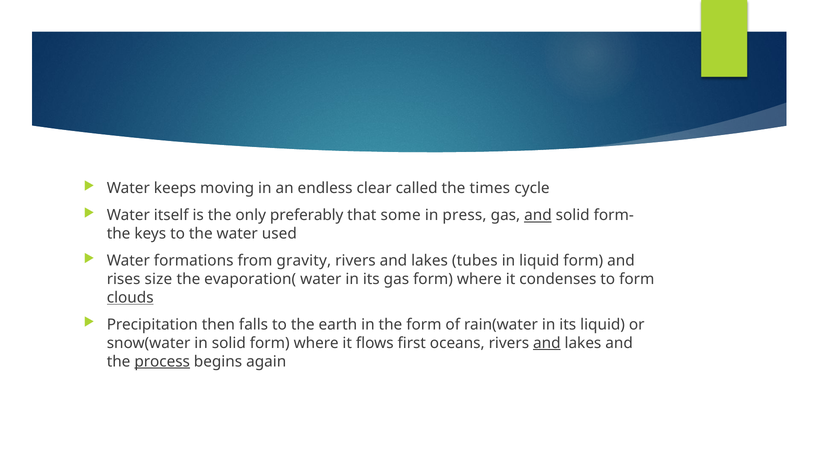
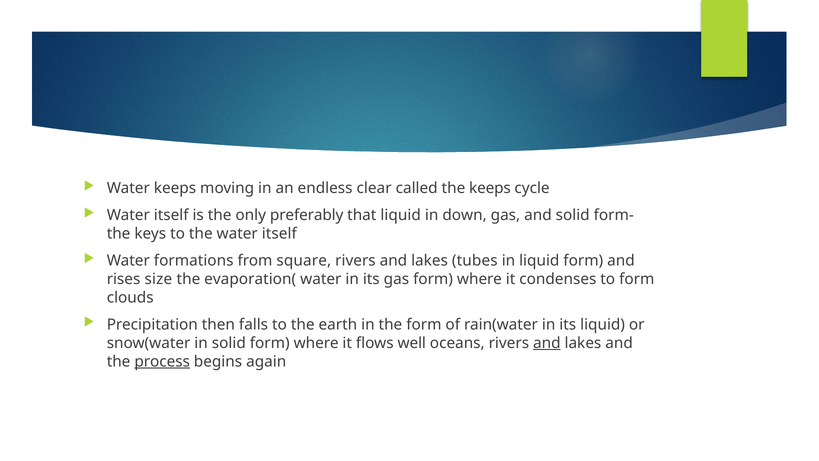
the times: times -> keeps (490, 188)
that some: some -> liquid (401, 215)
press: press -> down (465, 215)
and underline: present -> none (538, 215)
the water used: used -> itself (279, 234)
gravity: gravity -> square (304, 261)
clouds underline: present -> none (130, 297)
first: first -> well (412, 343)
